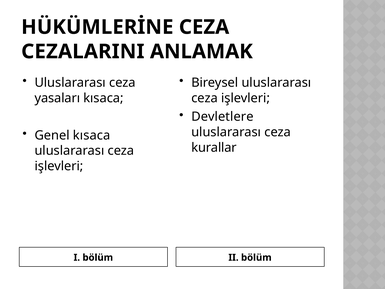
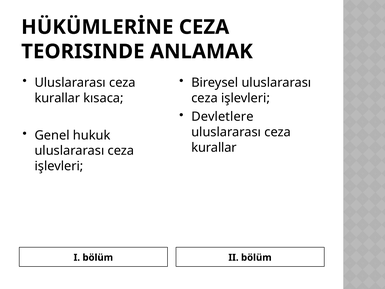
CEZALARINI: CEZALARINI -> TEORISINDE (83, 51)
yasaları: yasaları -> kurallar (57, 98)
Genel kısaca: kısaca -> hukuk (92, 135)
